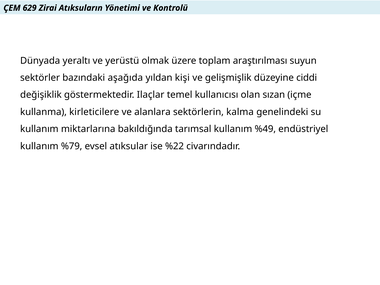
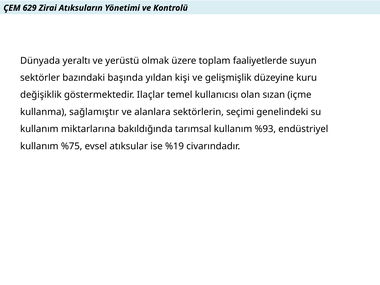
araştırılması: araştırılması -> faaliyetlerde (260, 61)
aşağıda: aşağıda -> başında (125, 78)
ciddi: ciddi -> kuru (307, 78)
kirleticilere: kirleticilere -> sağlamıştır (94, 112)
kalma: kalma -> seçimi (240, 112)
%49: %49 -> %93 (265, 129)
%79: %79 -> %75 (72, 146)
%22: %22 -> %19 (175, 146)
